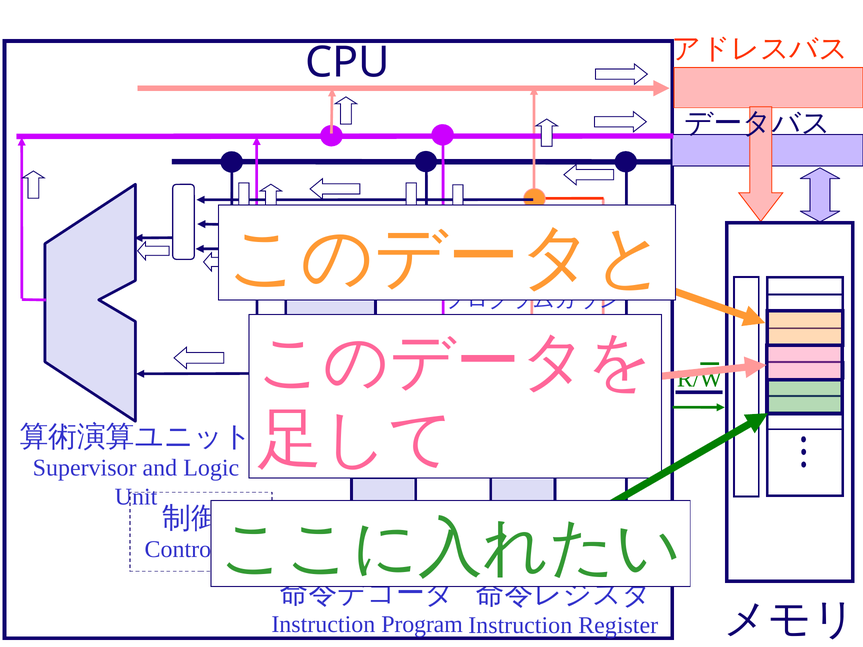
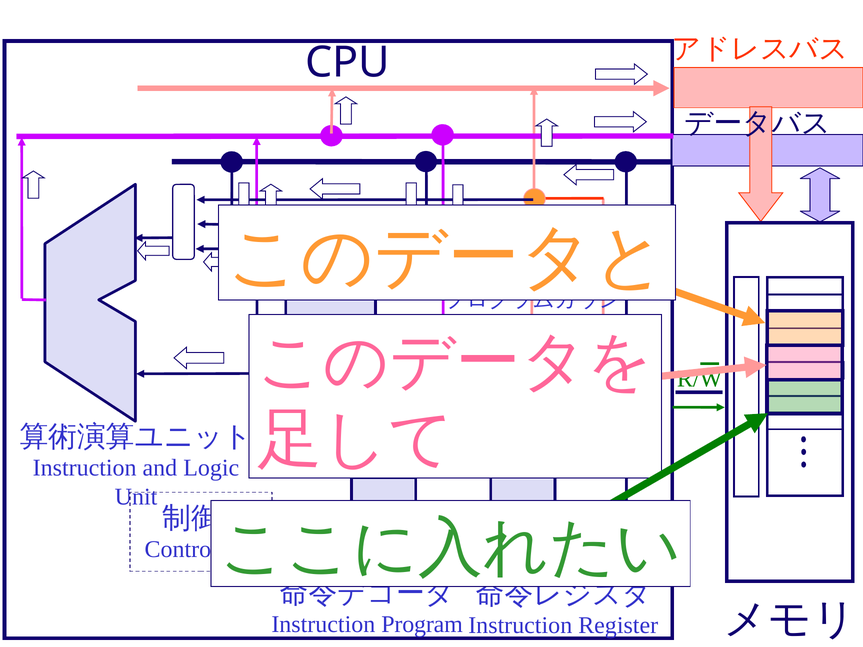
Supervisor: Supervisor -> Instruction (85, 468)
